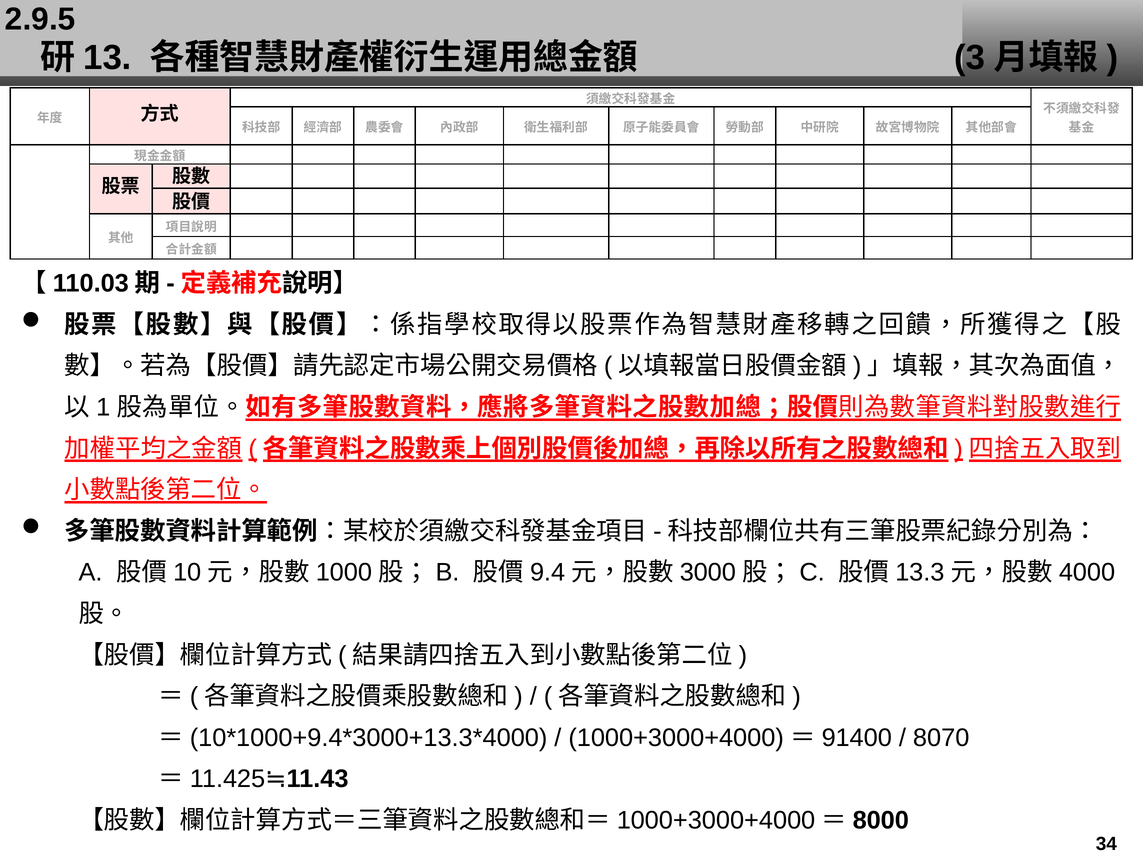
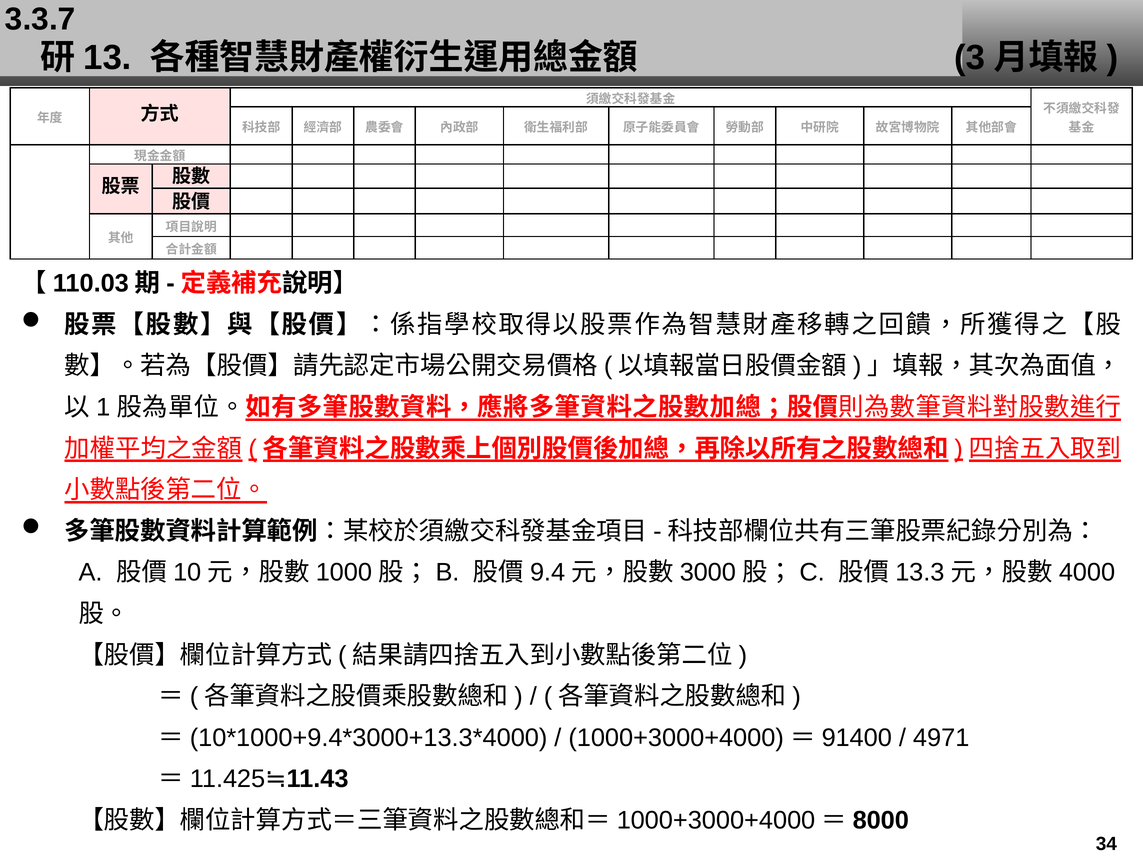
2.9.5: 2.9.5 -> 3.3.7 (40, 19)
8070: 8070 -> 4971 (941, 737)
